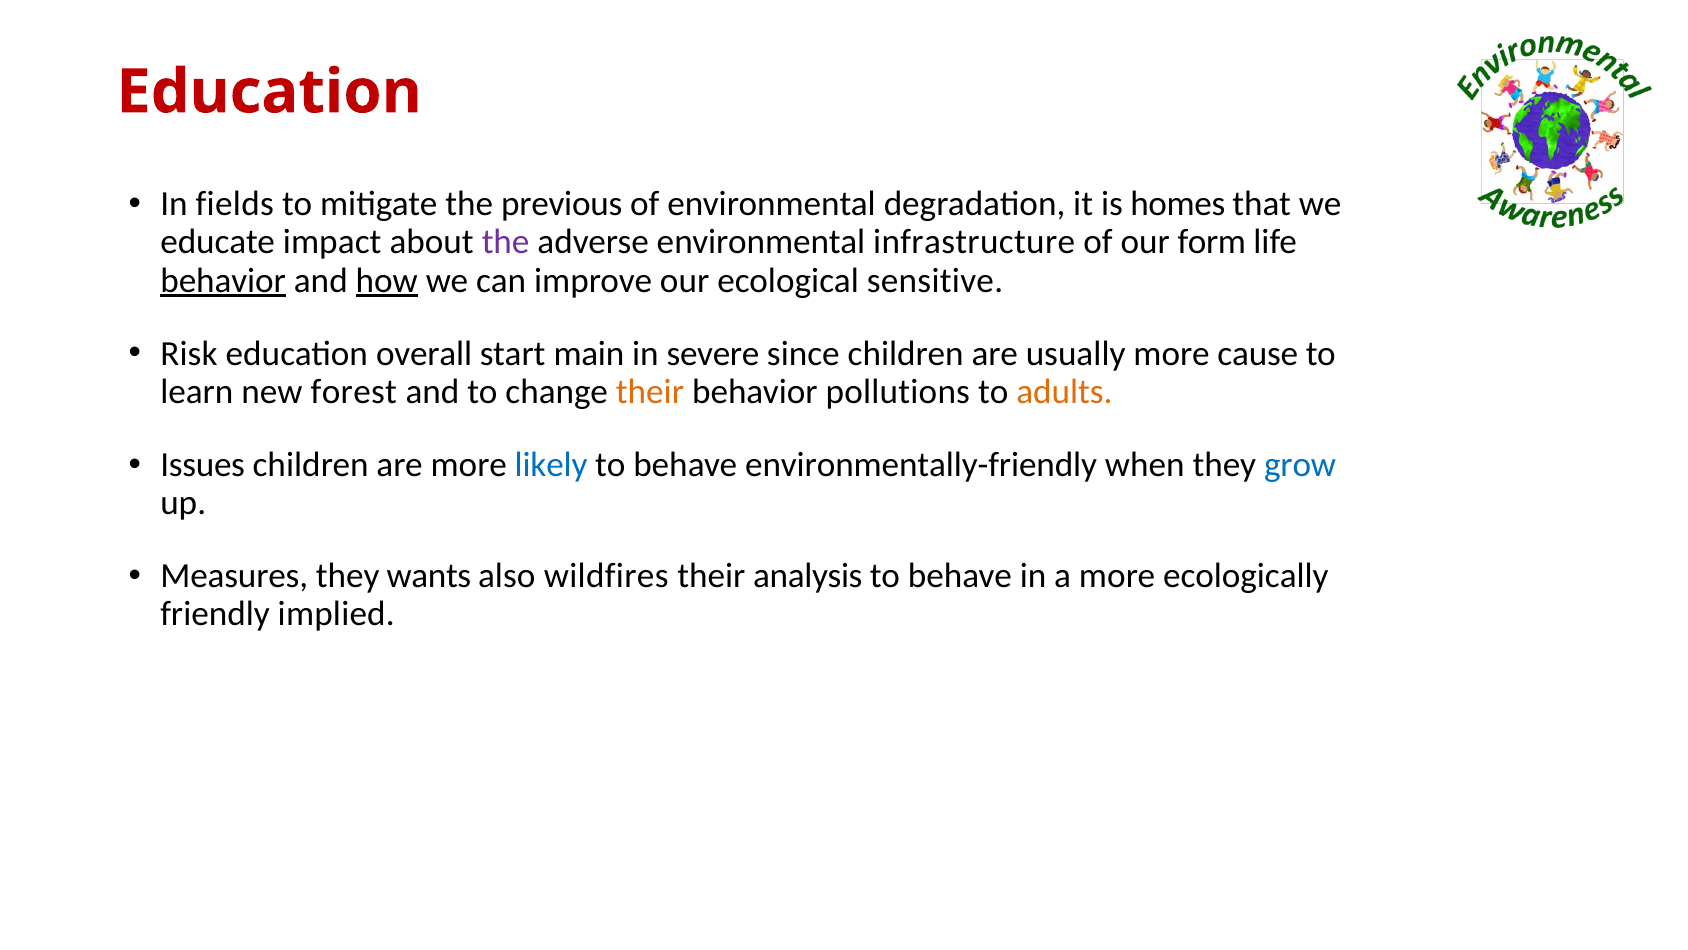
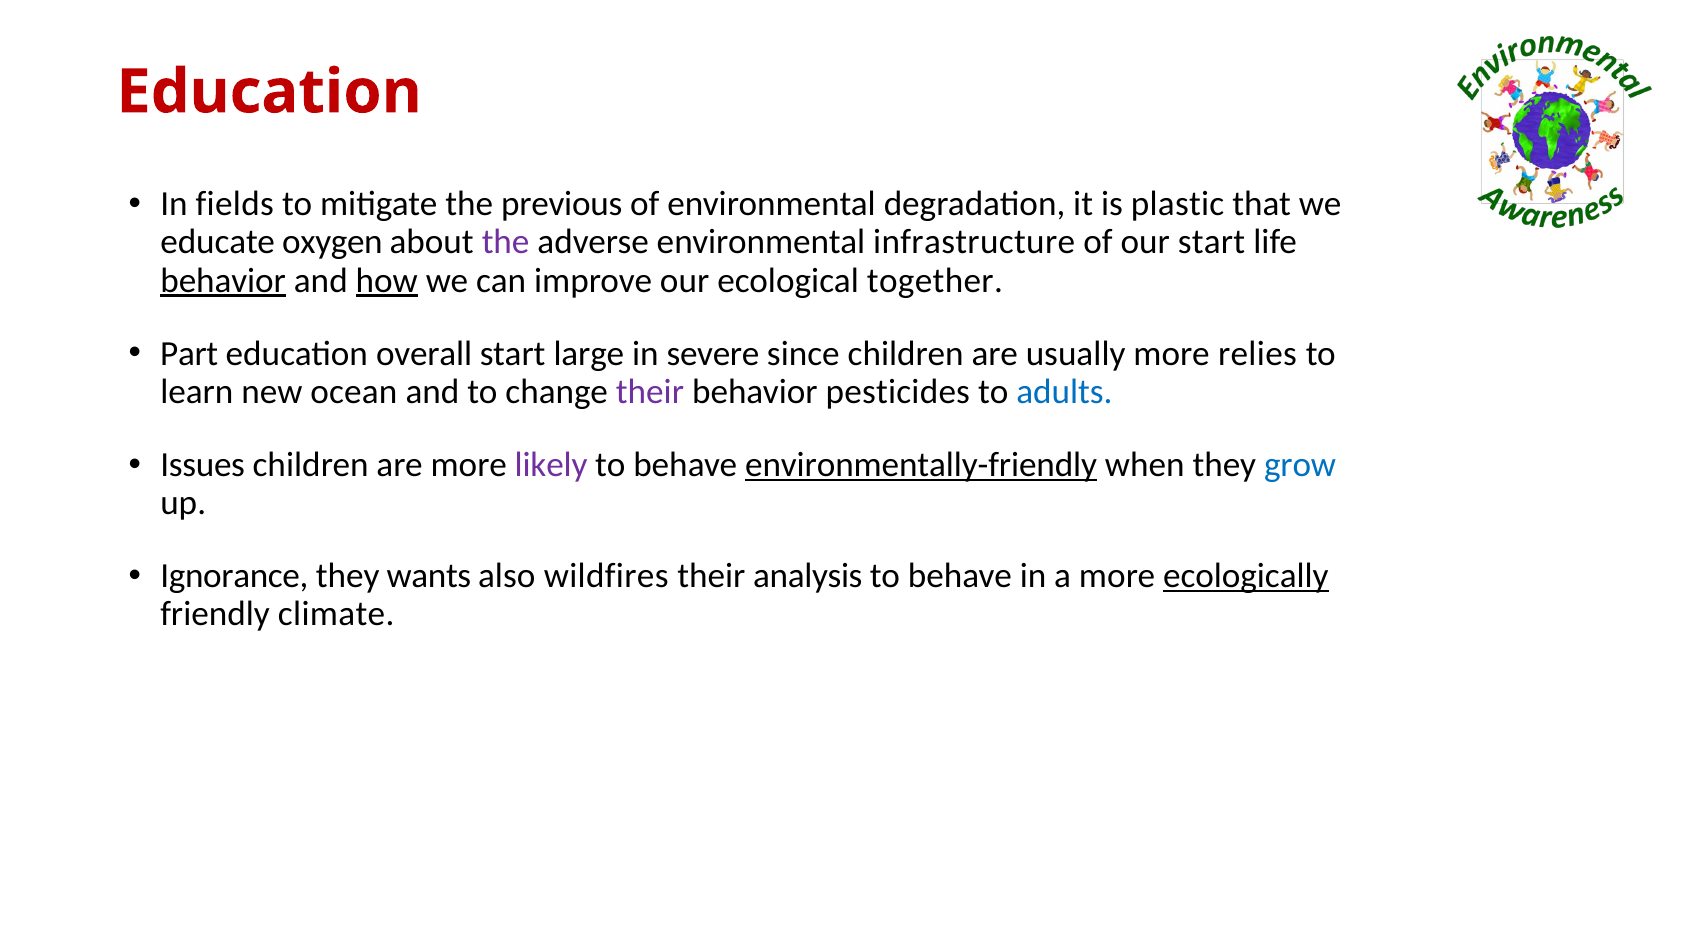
homes: homes -> plastic (1178, 204)
impact: impact -> oxygen (332, 242)
our form: form -> start (1212, 242)
sensitive: sensitive -> together (935, 280)
Risk: Risk -> Part (189, 353)
main: main -> large (589, 353)
cause: cause -> relies (1257, 353)
forest: forest -> ocean (354, 392)
their colour: orange -> purple (650, 392)
pollutions: pollutions -> pesticides (898, 392)
adults colour: orange -> blue (1064, 392)
likely colour: blue -> purple (551, 465)
environmentally-friendly underline: none -> present (921, 465)
Measures: Measures -> Ignorance (234, 576)
ecologically underline: none -> present (1246, 576)
implied: implied -> climate (336, 614)
